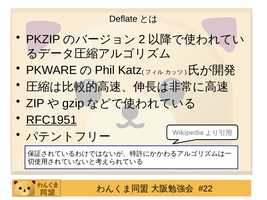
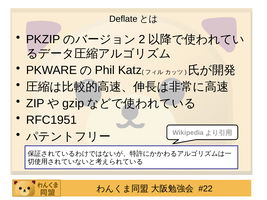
RFC1951 underline: present -> none (51, 120)
